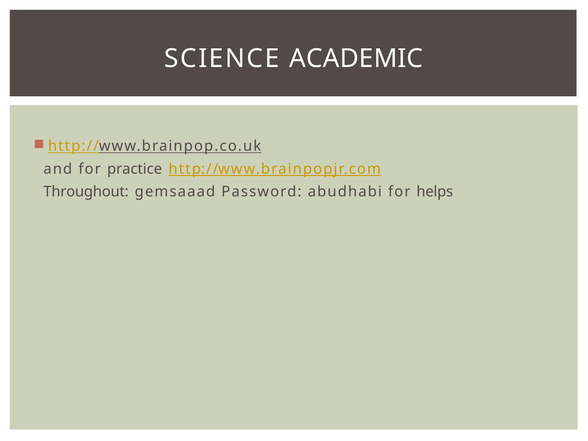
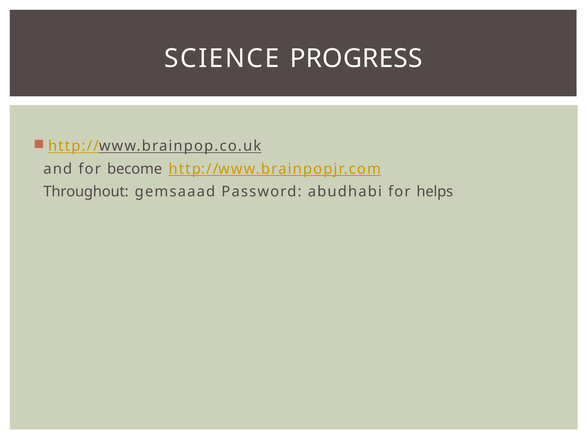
ACADEMIC: ACADEMIC -> PROGRESS (356, 59)
practice: practice -> become (135, 169)
